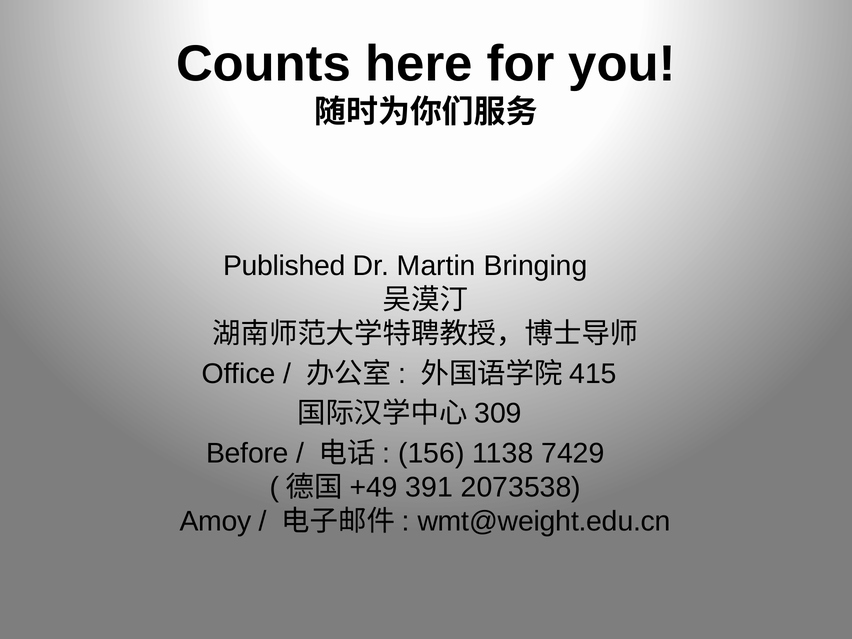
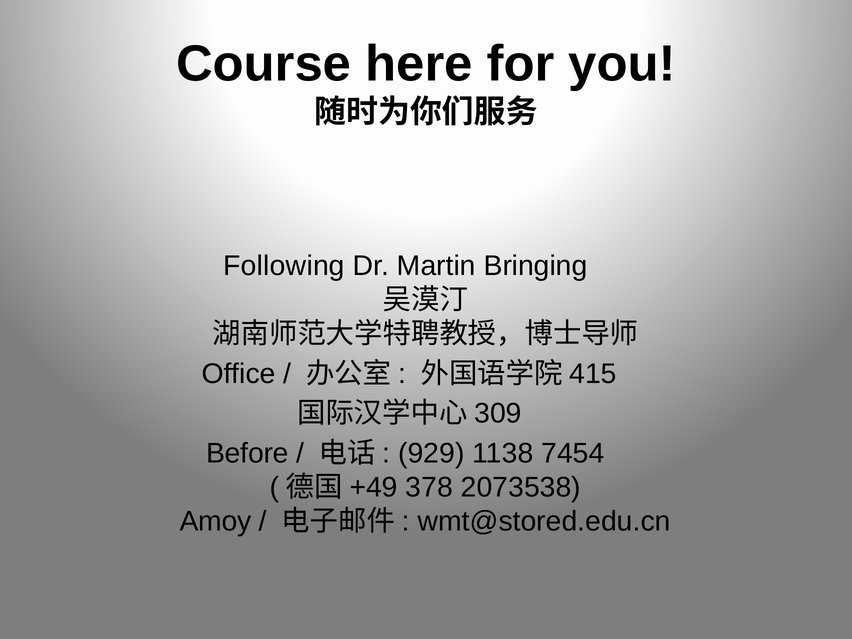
Counts: Counts -> Course (264, 64)
Published: Published -> Following (284, 266)
156: 156 -> 929 (431, 453)
7429: 7429 -> 7454 (573, 453)
391: 391 -> 378 (429, 487)
wmt@weight.edu.cn: wmt@weight.edu.cn -> wmt@stored.edu.cn (544, 521)
